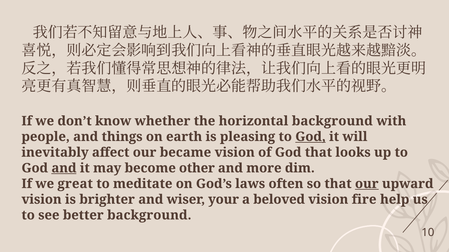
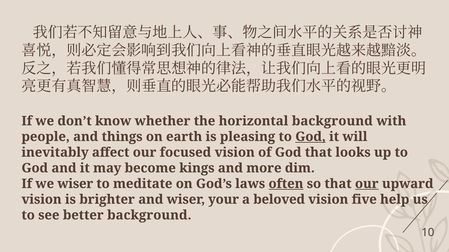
became: became -> focused (185, 153)
and underline: present -> none (64, 168)
other: other -> kings (197, 168)
we great: great -> wiser (75, 184)
often underline: none -> present (286, 184)
fire: fire -> five (364, 200)
